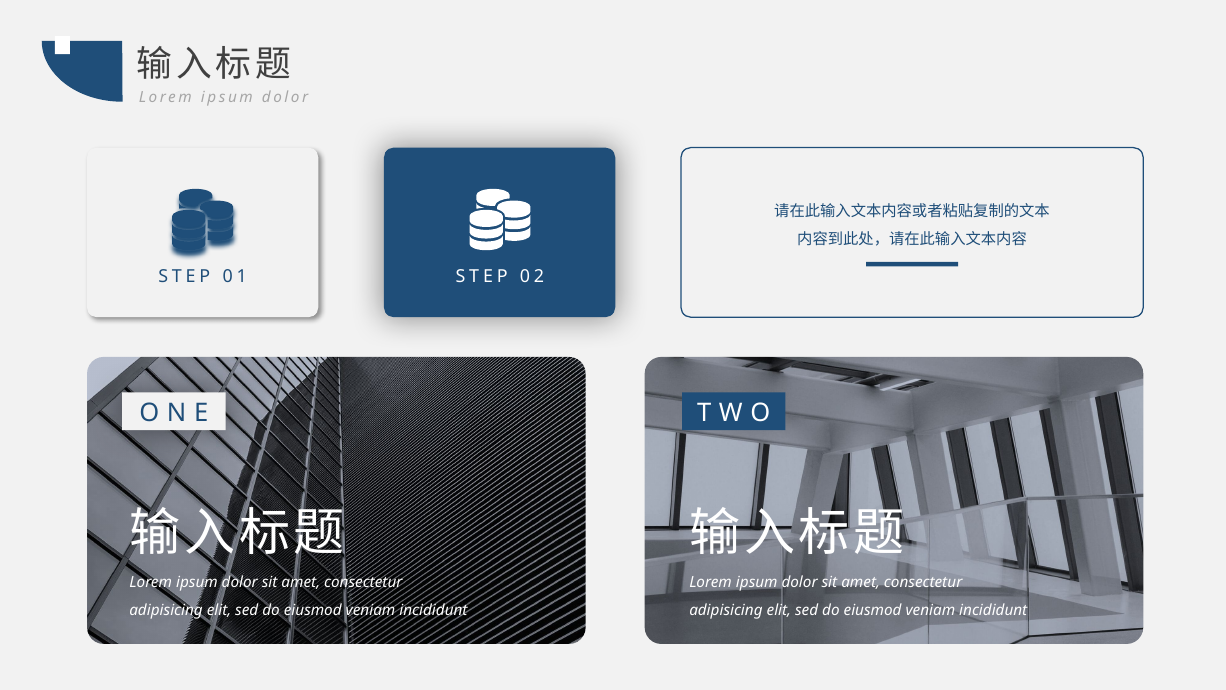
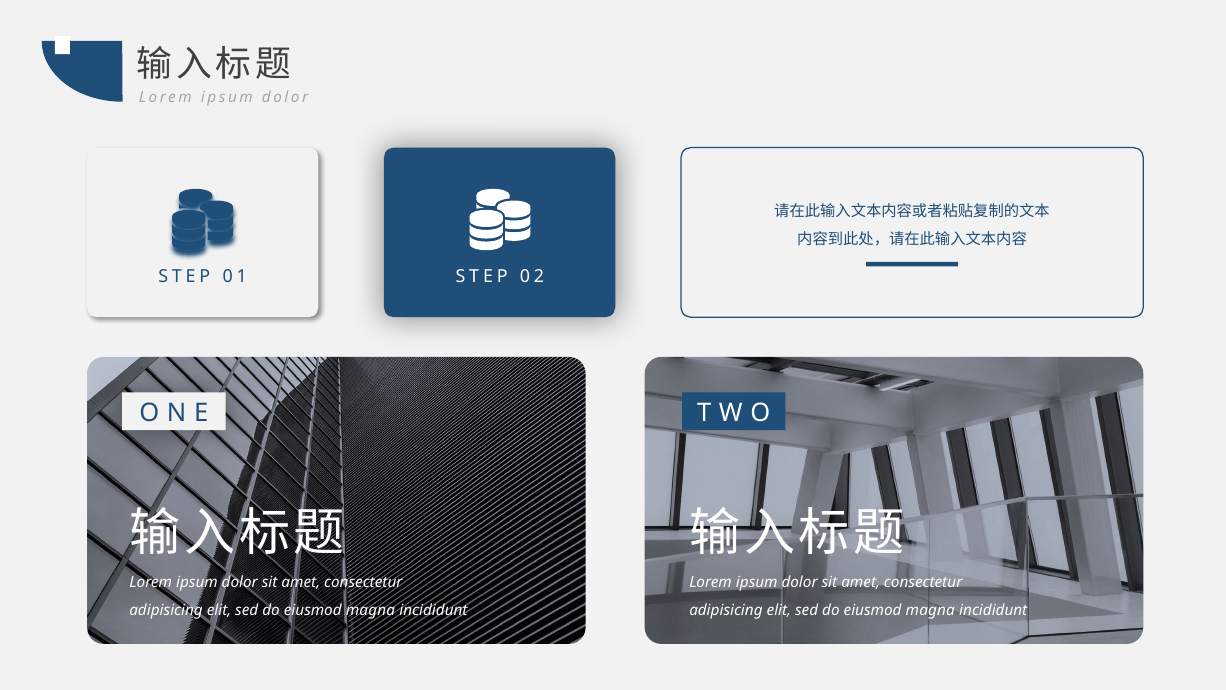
veniam: veniam -> magna (370, 610)
veniam: veniam -> magna (930, 610)
